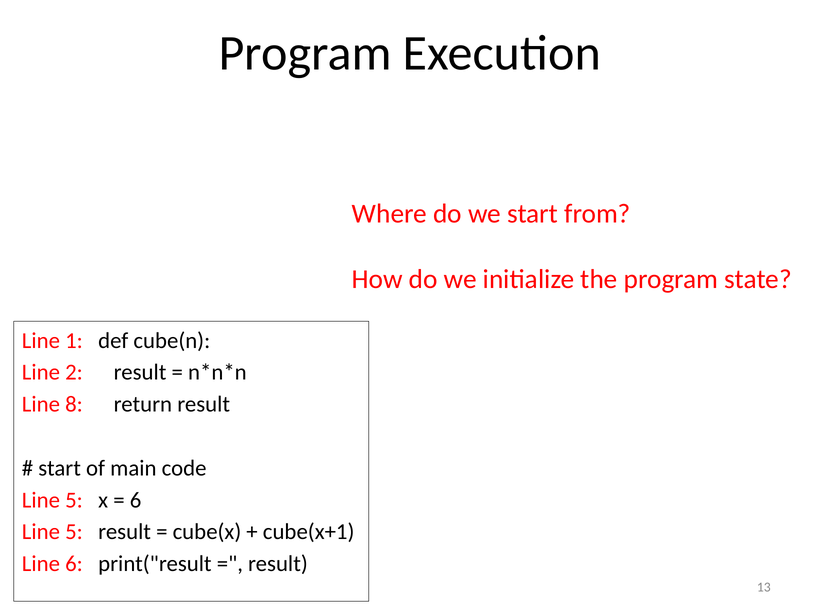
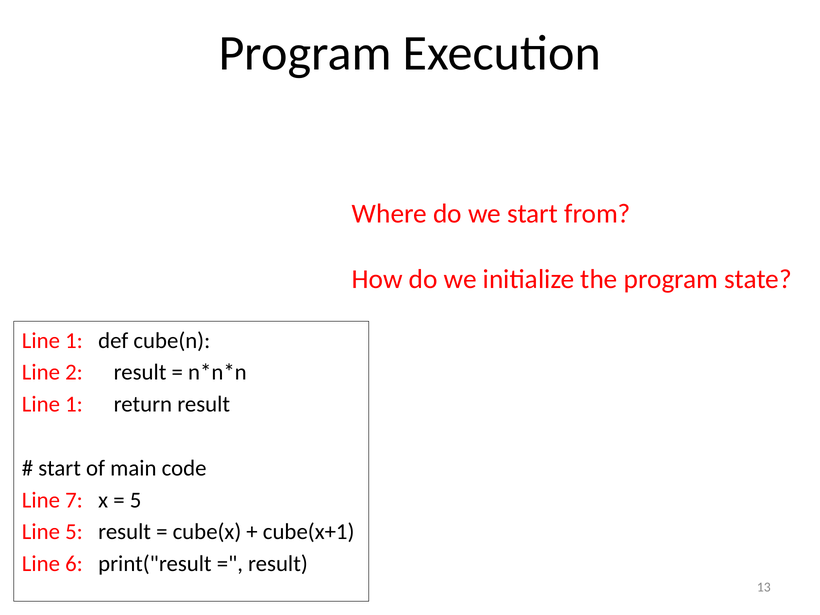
8: 8 -> 1 (74, 404)
5: 5 -> 7 (74, 500)
6: 6 -> 5 (136, 500)
